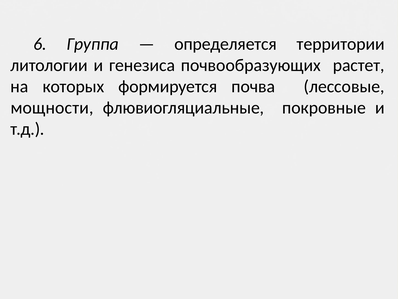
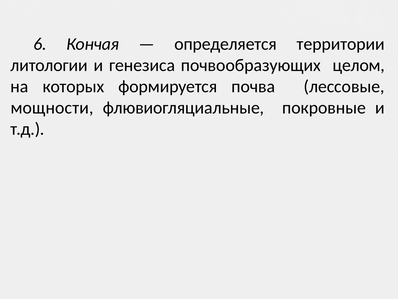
Группа: Группа -> Кончая (93, 44)
растет: растет -> целом (359, 65)
